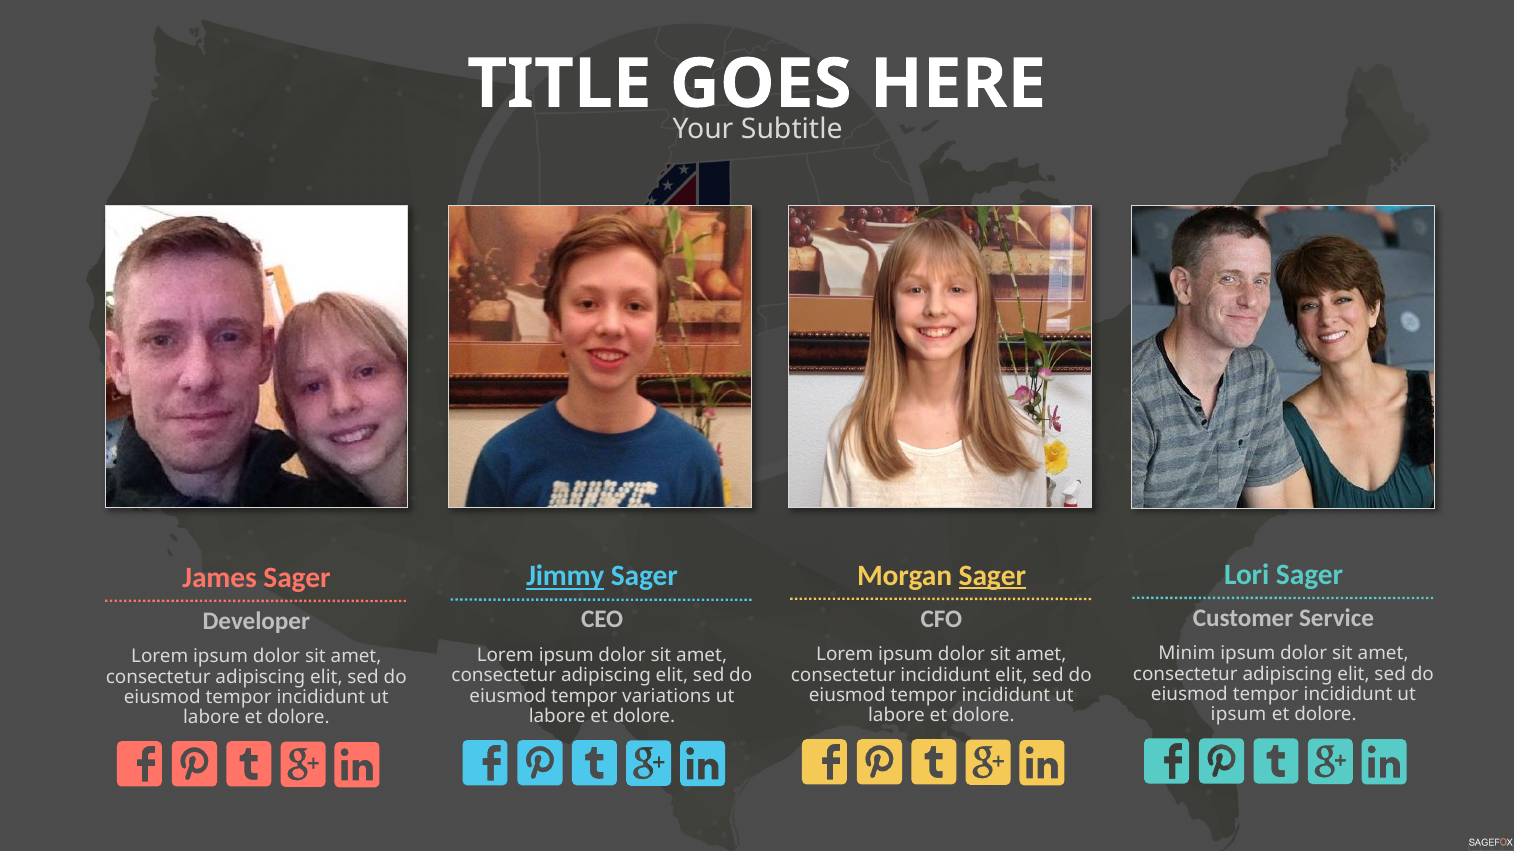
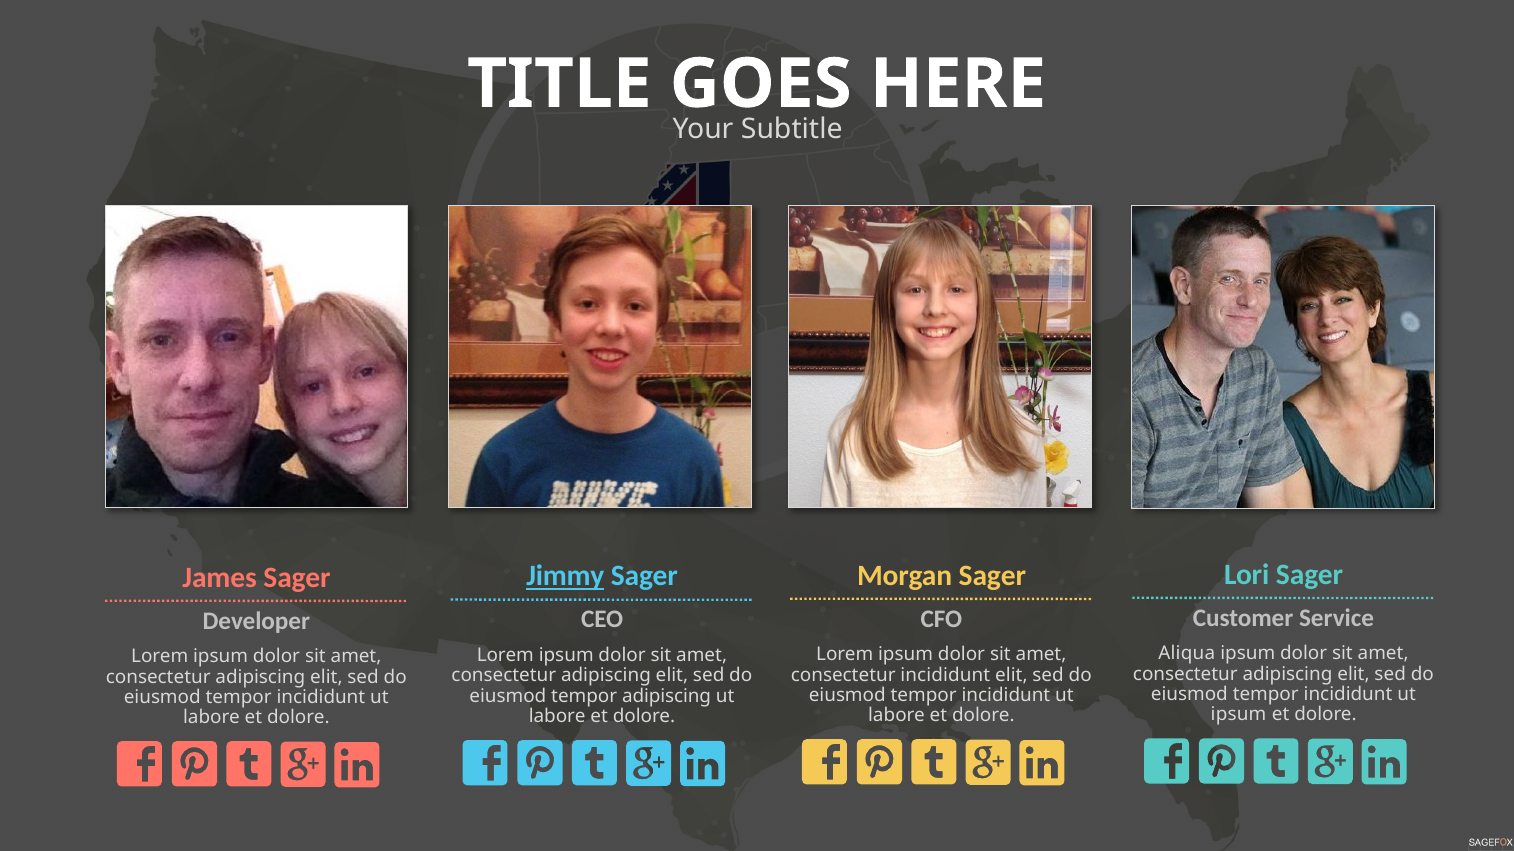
Sager underline: present -> none (992, 576)
Minim: Minim -> Aliqua (1187, 654)
tempor variations: variations -> adipiscing (667, 697)
